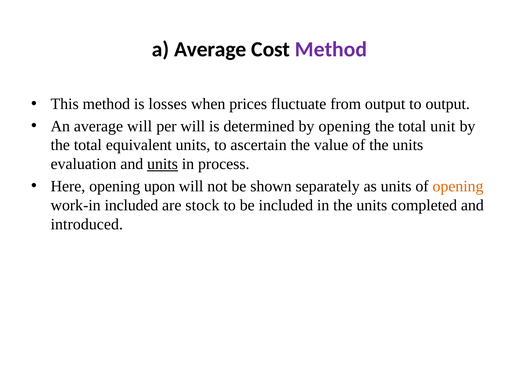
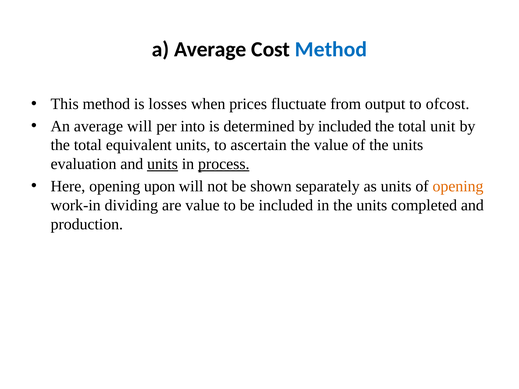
Method colour: purple -> blue (331, 50)
to output: output -> ofcost (448, 104)
per will: will -> into (193, 126)
by opening: opening -> included (345, 126)
process underline: none -> present (224, 164)
work-in included: included -> dividing (131, 205)
are stock: stock -> value (203, 205)
introduced: introduced -> production (87, 224)
